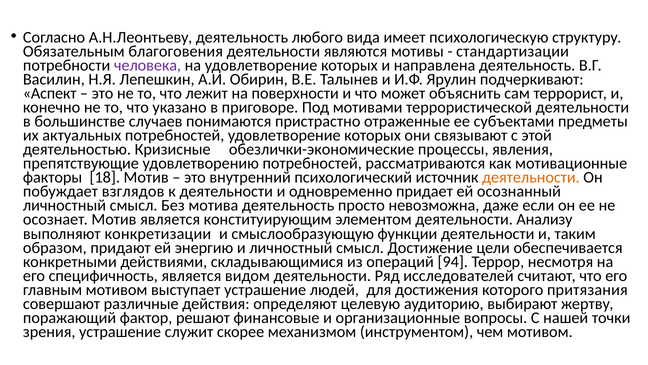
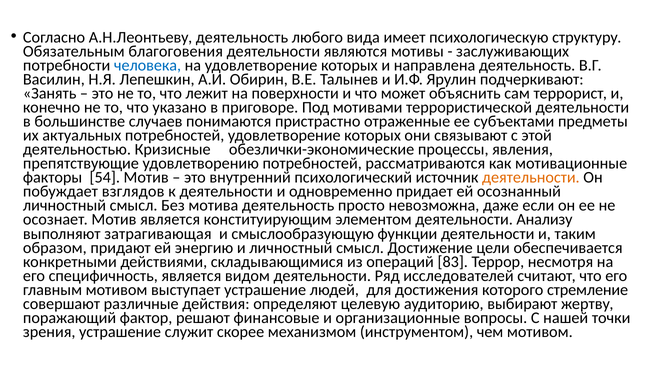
стандартизации: стандартизации -> заслуживающих (513, 51)
человека colour: purple -> blue (148, 65)
Аспект: Аспект -> Занять (50, 93)
18: 18 -> 54 (105, 177)
конкретизации: конкретизации -> затрагивающая (158, 233)
94: 94 -> 83 (453, 261)
притязания: притязания -> стремление (588, 289)
